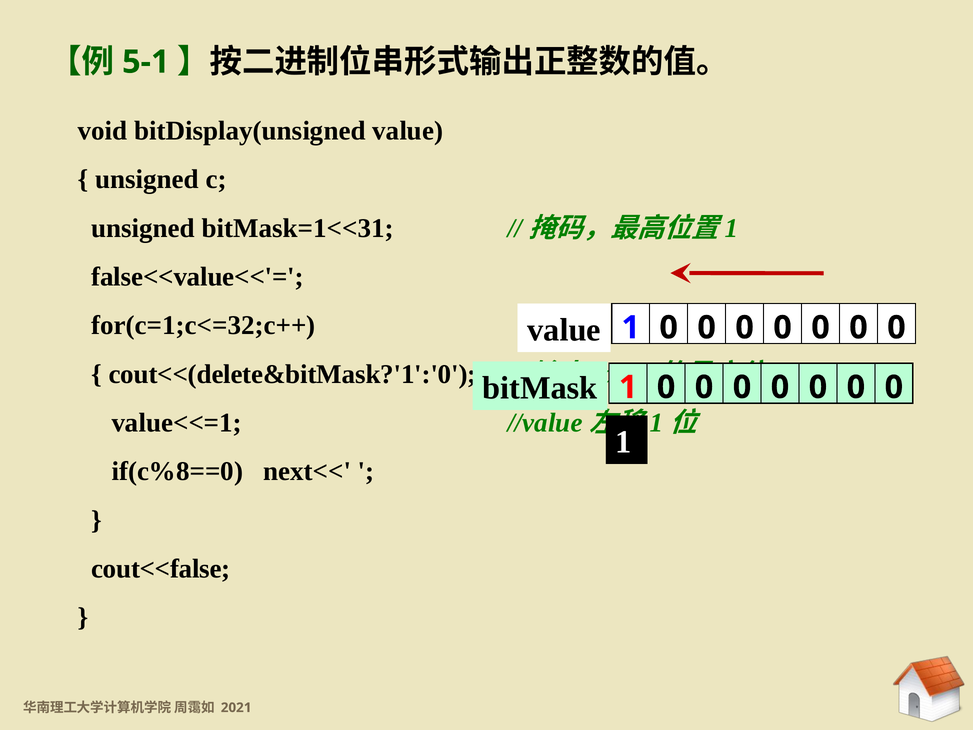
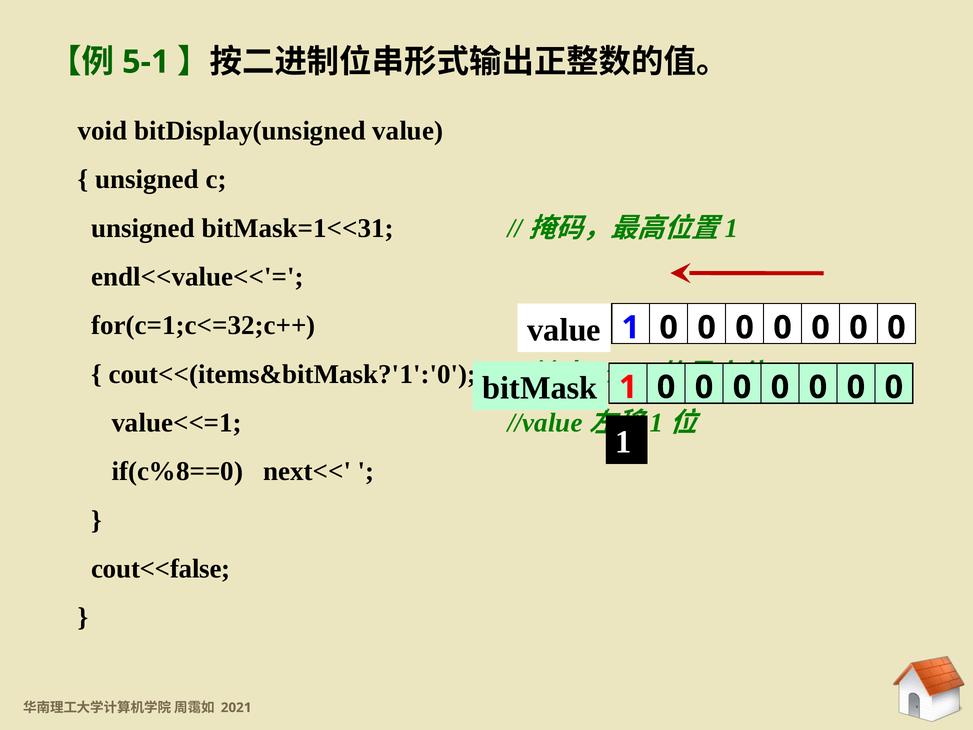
false<<value<<'=: false<<value<<'= -> endl<<value<<'= (197, 277)
cout<<(delete&bitMask?'1':'0: cout<<(delete&bitMask?'1':'0 -> cout<<(items&bitMask?'1':'0 (292, 374)
